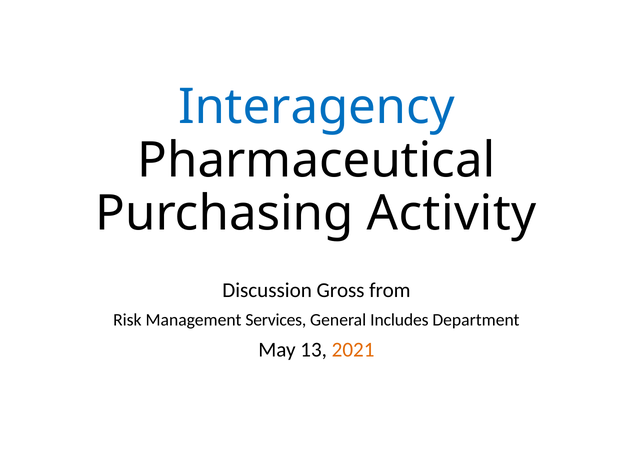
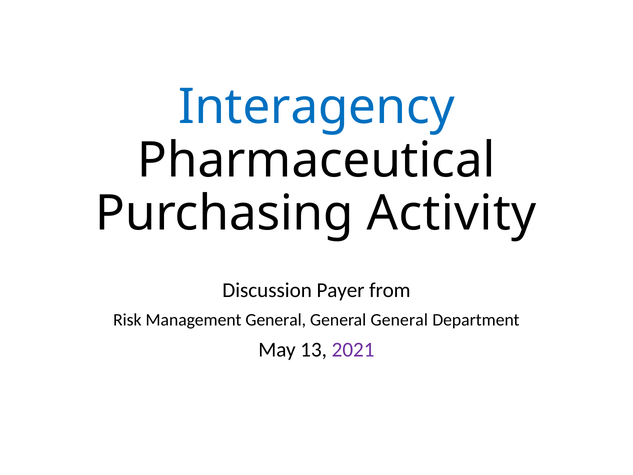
Gross: Gross -> Payer (341, 290)
Management Services: Services -> General (276, 320)
Includes: Includes -> General (399, 320)
2021 colour: orange -> purple (353, 349)
